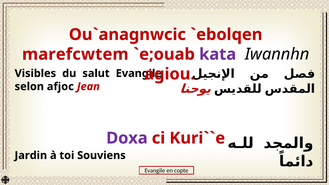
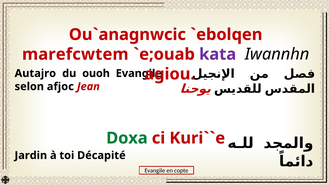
Visibles: Visibles -> Autajro (35, 73)
salut: salut -> ouoh (96, 73)
Doxa colour: purple -> green (127, 138)
Souviens: Souviens -> Décapité (101, 155)
